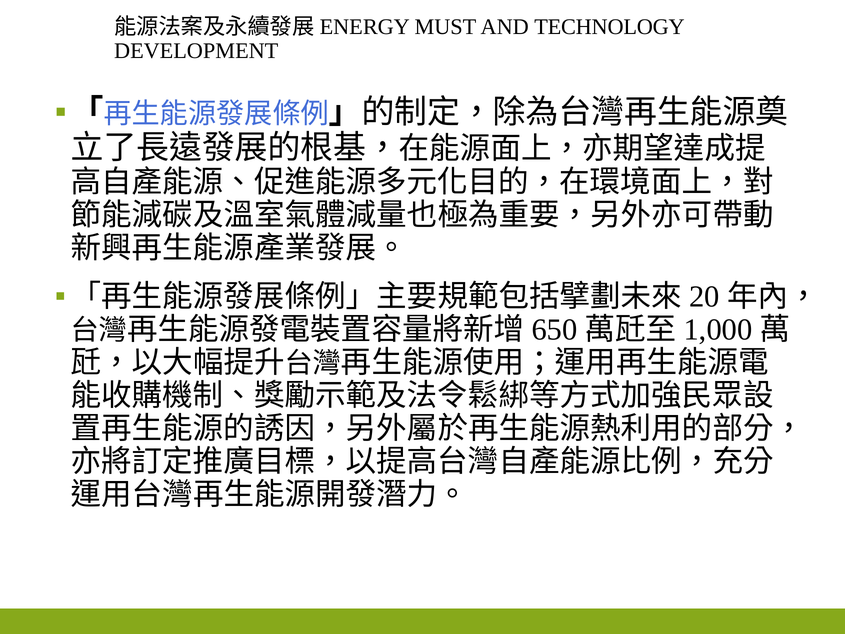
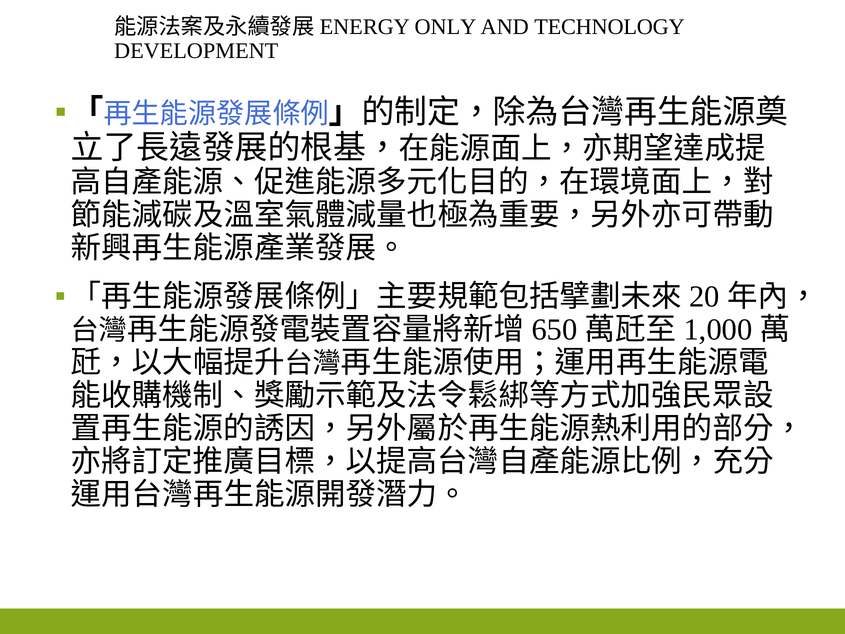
MUST: MUST -> ONLY (445, 27)
